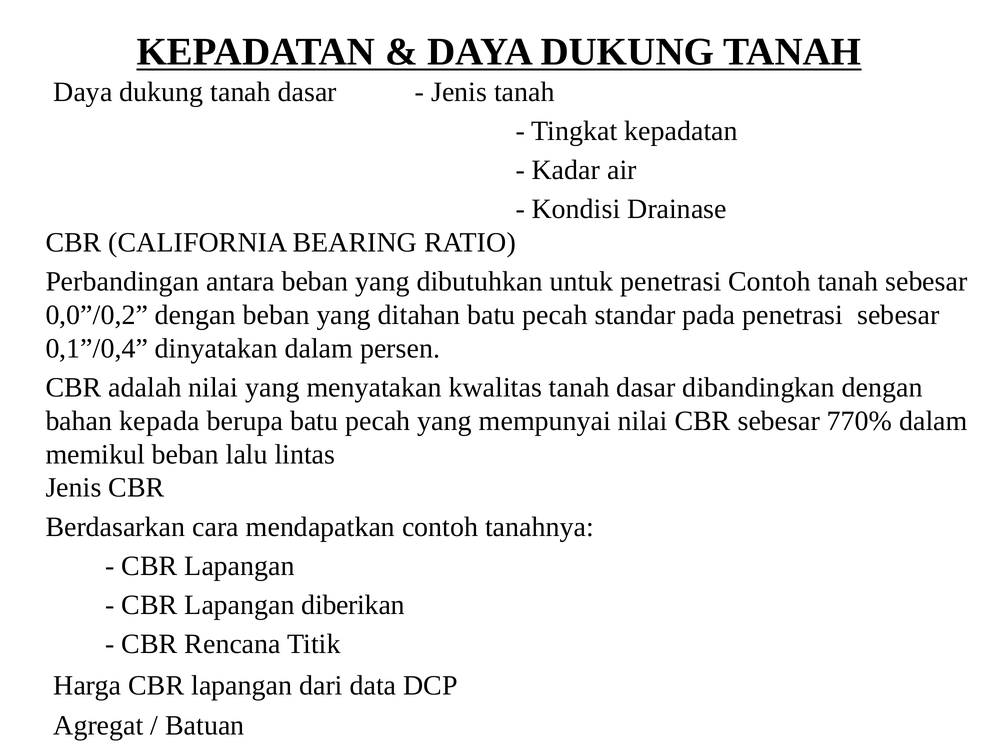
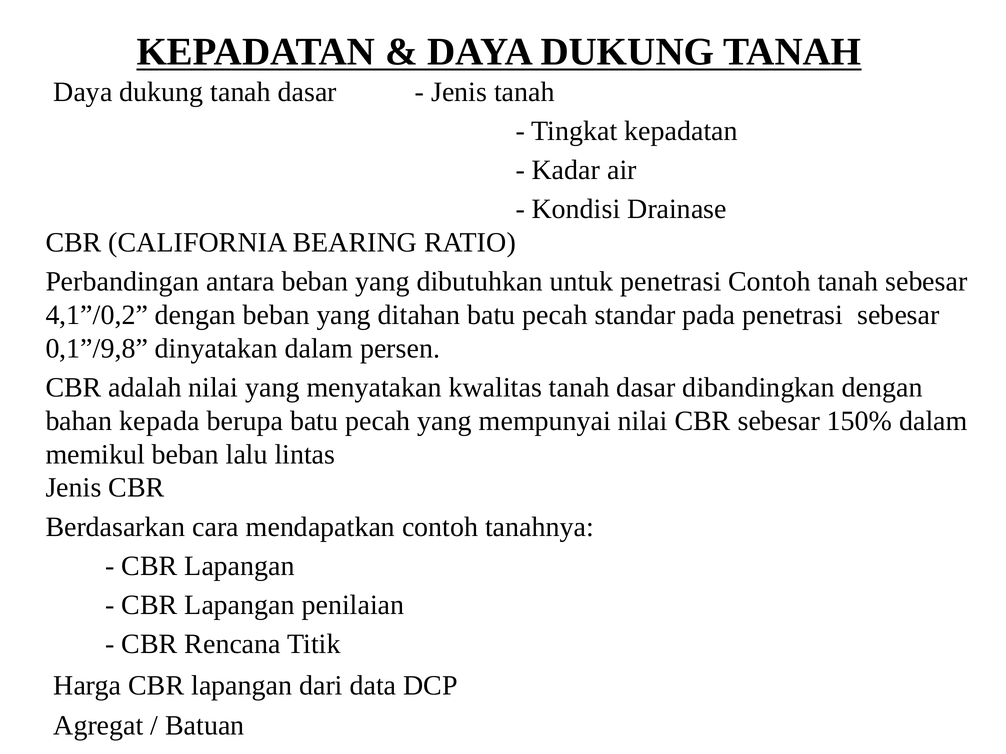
0,0”/0,2: 0,0”/0,2 -> 4,1”/0,2 (97, 315)
0,1”/0,4: 0,1”/0,4 -> 0,1”/9,8 (97, 349)
770%: 770% -> 150% (860, 421)
diberikan: diberikan -> penilaian (353, 605)
